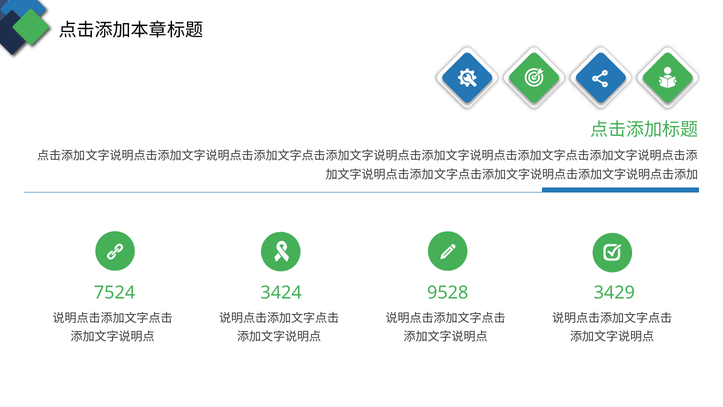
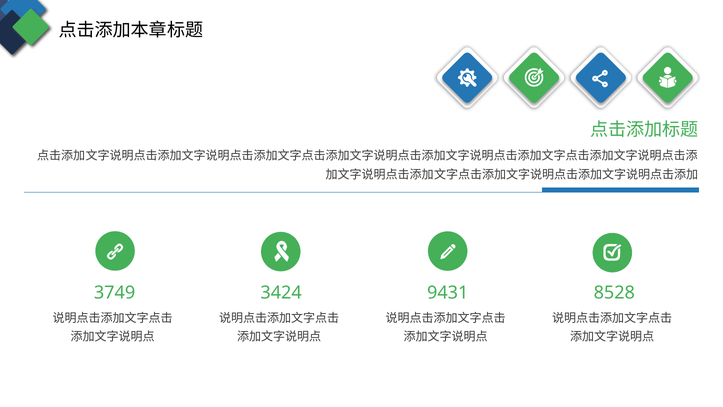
7524: 7524 -> 3749 (115, 293)
9528: 9528 -> 9431 (448, 293)
3429: 3429 -> 8528 (614, 293)
